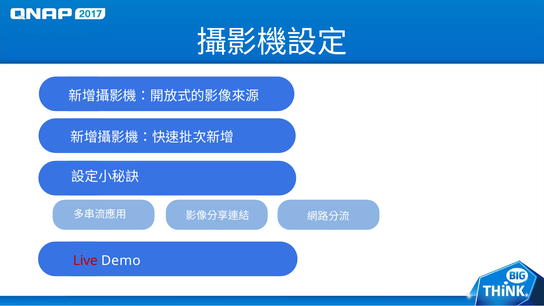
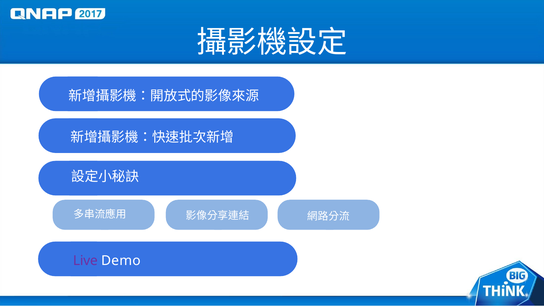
Live colour: red -> purple (85, 261)
